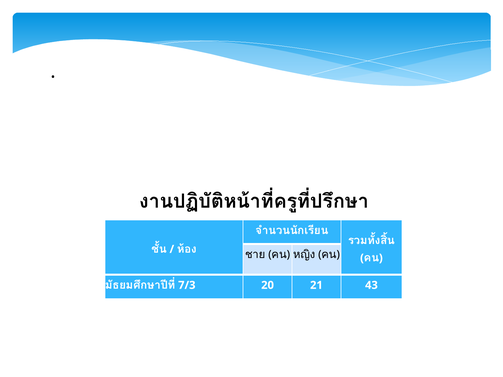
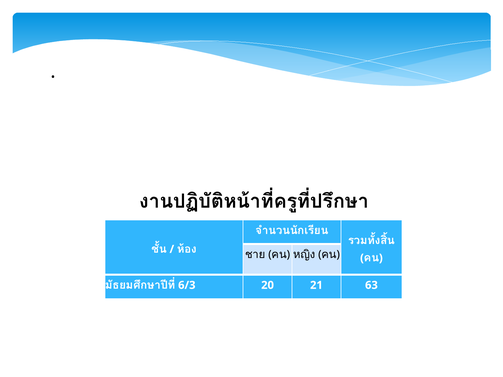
7/3: 7/3 -> 6/3 (187, 285)
43: 43 -> 63 (371, 285)
